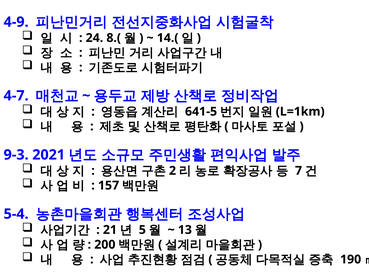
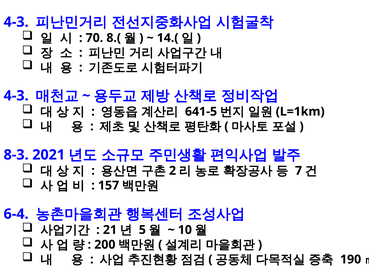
4-9: 4-9 -> 4-3 (16, 22)
24: 24 -> 70 (94, 38)
4-7: 4-7 -> 4-3 (16, 96)
9-3: 9-3 -> 8-3 (16, 155)
5-4: 5-4 -> 6-4 (16, 214)
13: 13 -> 10 (185, 230)
